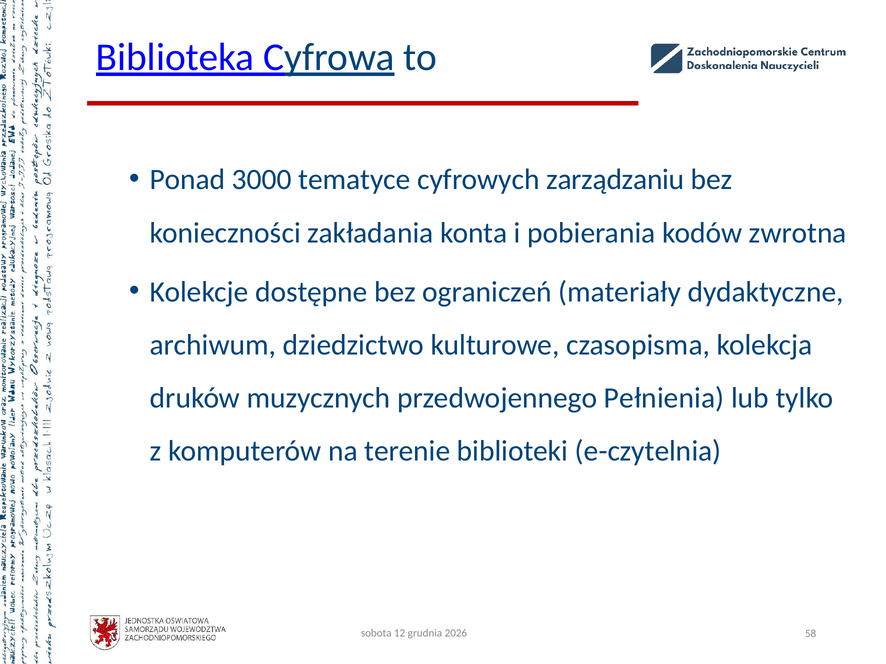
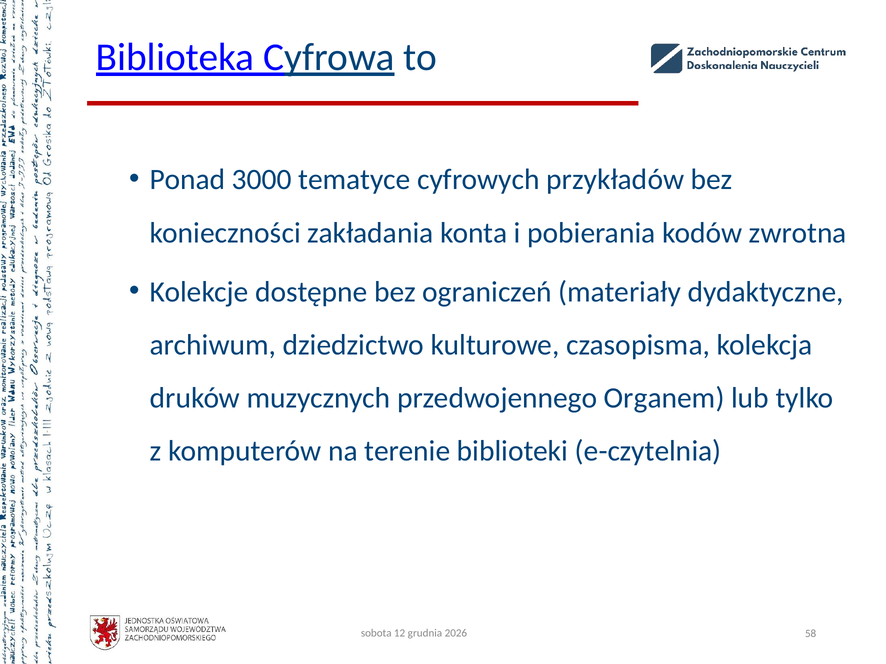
zarządzaniu: zarządzaniu -> przykładów (615, 180)
Pełnienia: Pełnienia -> Organem (664, 398)
